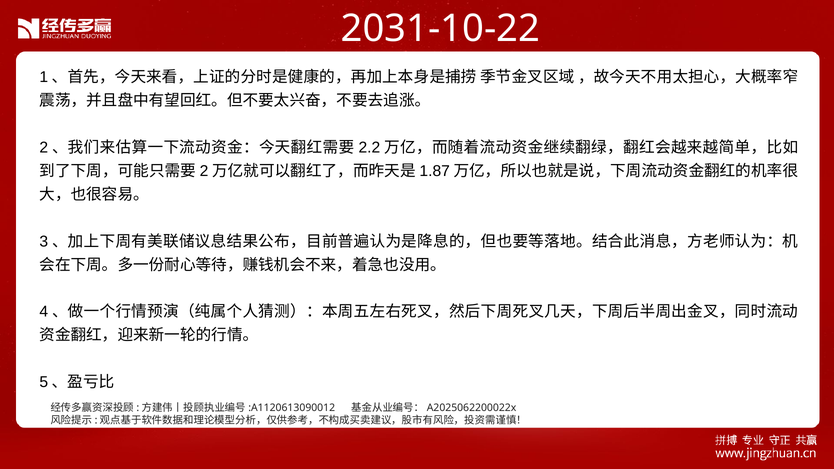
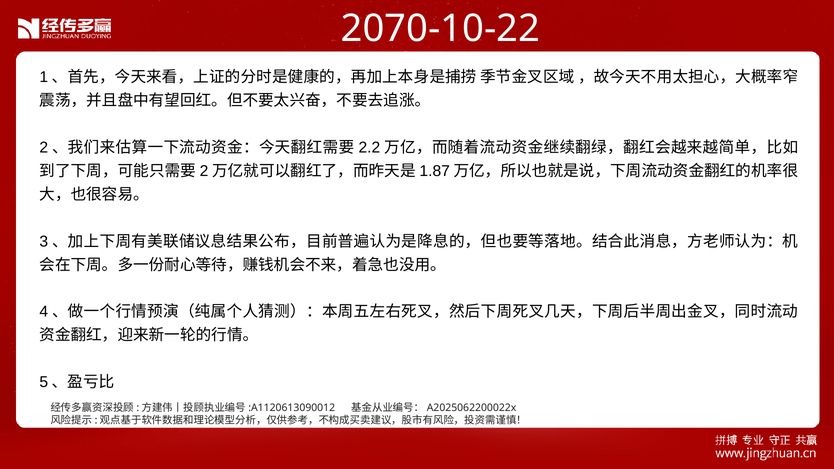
2031-10-22: 2031-10-22 -> 2070-10-22 (440, 29)
